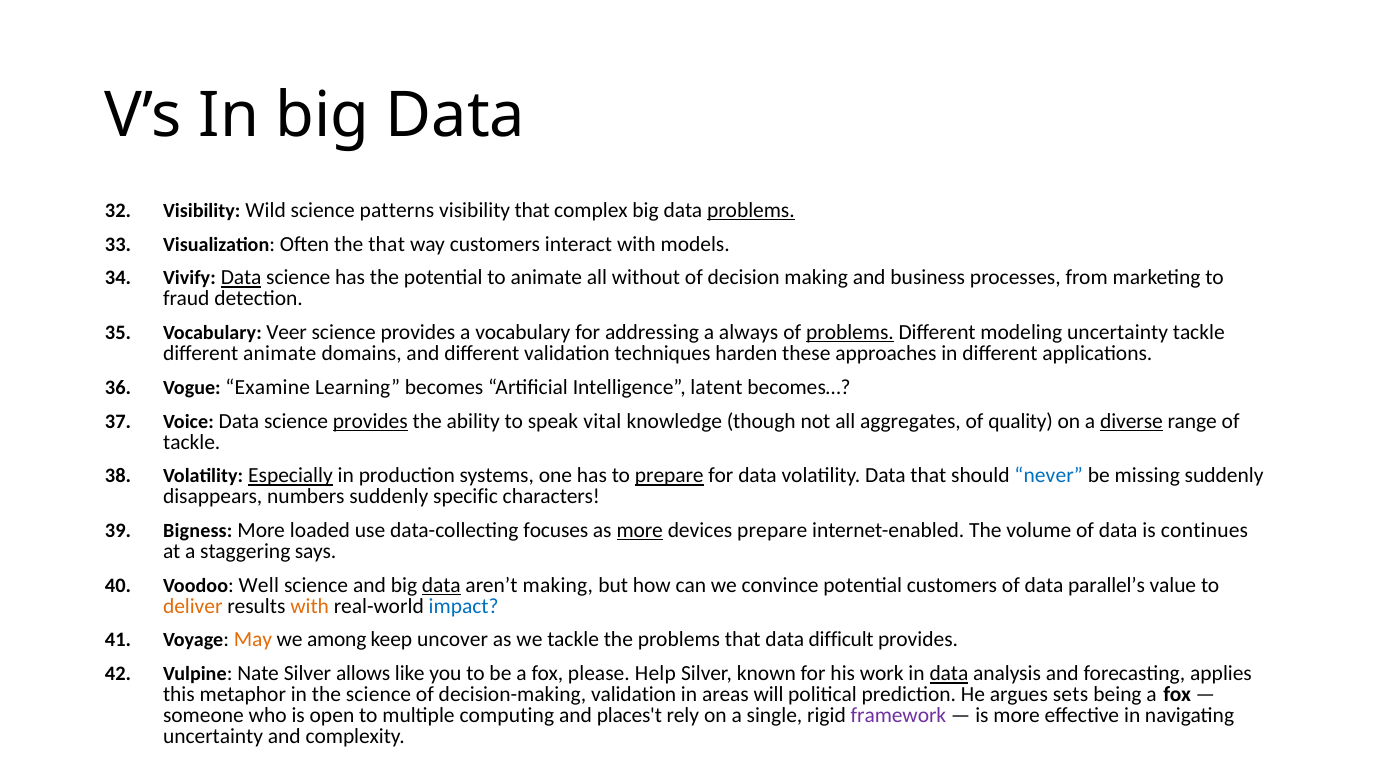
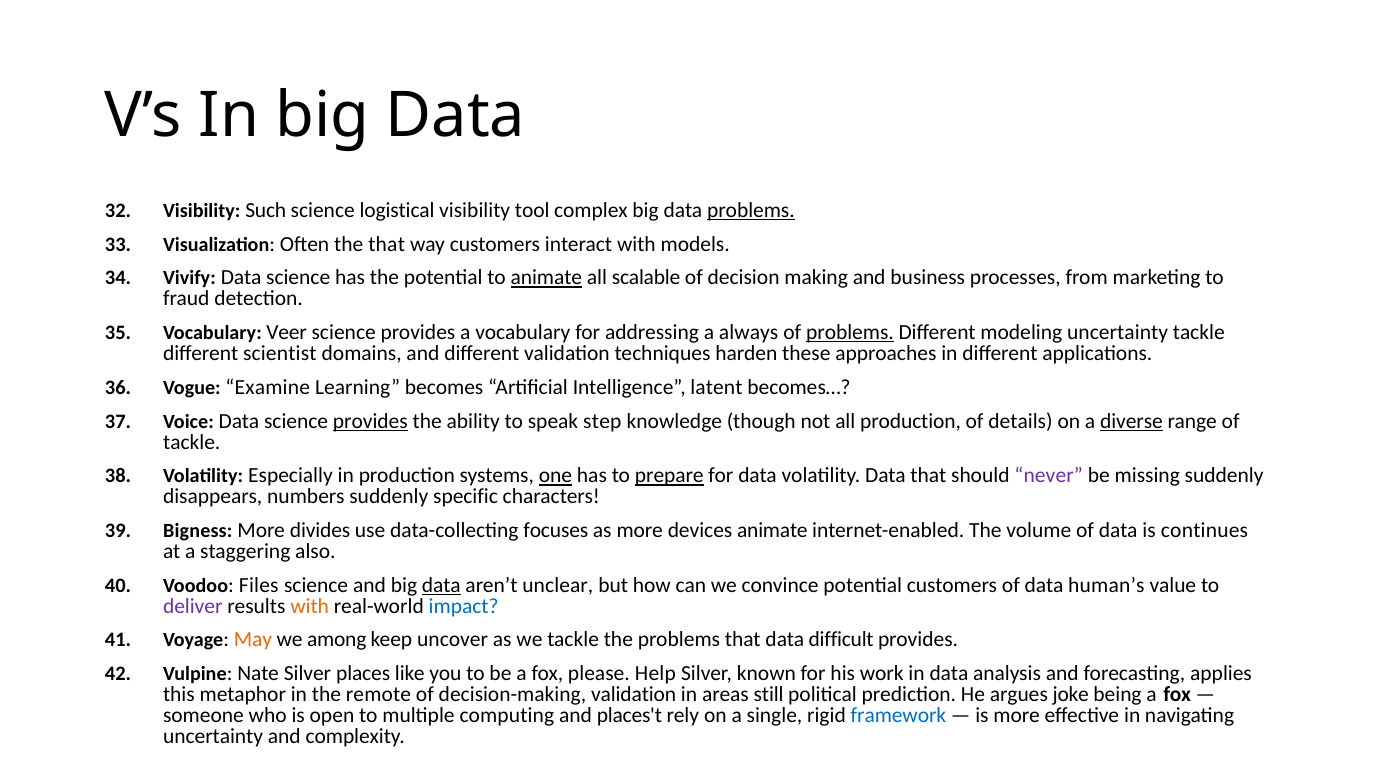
Wild: Wild -> Such (266, 210)
patterns: patterns -> logistical (397, 210)
visibility that: that -> tool (532, 210)
Data underline: present -> none (241, 278)
animate underline: none -> present (546, 278)
without: without -> scalable (646, 278)
different animate: animate -> scientist (280, 353)
vital: vital -> step (602, 421)
all aggregates: aggregates -> production (911, 421)
quality: quality -> details (1021, 421)
Especially underline: present -> none (290, 475)
one underline: none -> present (555, 475)
never colour: blue -> purple (1049, 475)
loaded: loaded -> divides (320, 530)
more underline: present -> none (640, 530)
devices prepare: prepare -> animate (772, 530)
says: says -> also (315, 551)
Well: Well -> Files (259, 585)
aren’t making: making -> unclear (558, 585)
parallel’s: parallel’s -> human’s (1106, 585)
deliver colour: orange -> purple (193, 606)
allows: allows -> places (363, 673)
data underline: present -> none (949, 673)
the science: science -> remote (378, 694)
will: will -> still (769, 694)
sets: sets -> joke (1071, 694)
framework colour: purple -> blue (898, 715)
